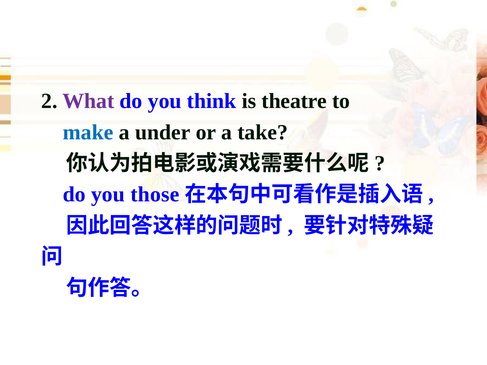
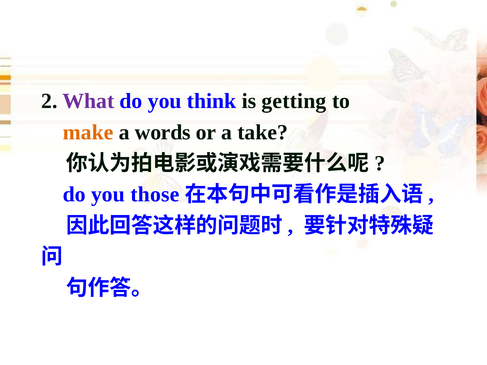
theatre: theatre -> getting (294, 101)
make colour: blue -> orange (88, 132)
under: under -> words (163, 132)
